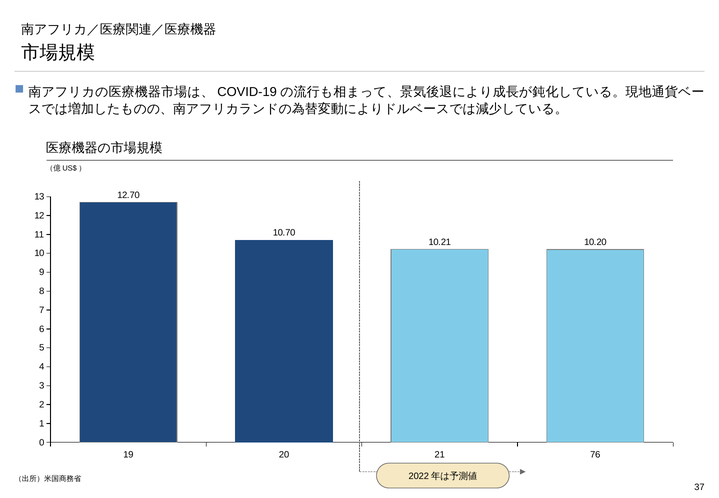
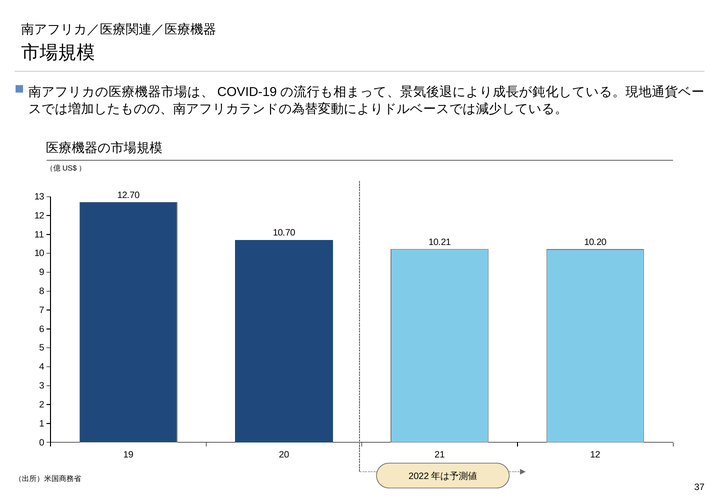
19 76: 76 -> 12 (595, 455)
